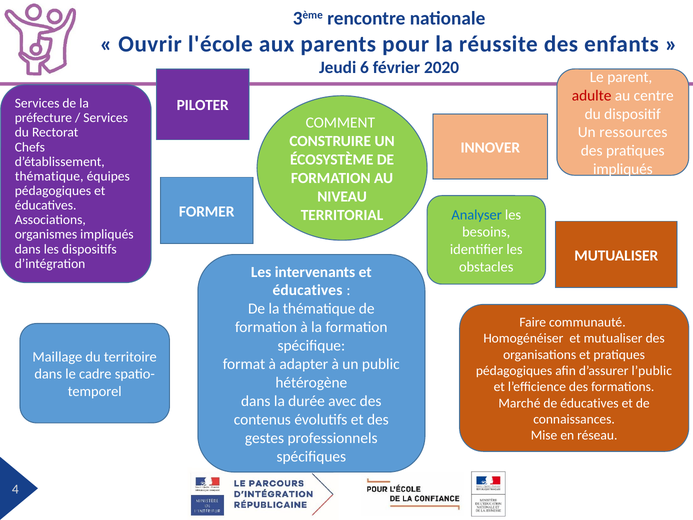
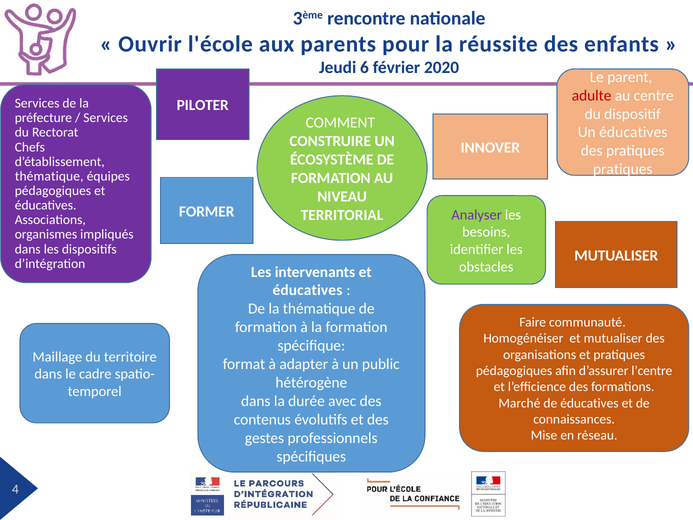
Un ressources: ressources -> éducatives (633, 132)
impliqués: impliqués -> pratiques (623, 169)
Analyser colour: blue -> purple (477, 215)
l’public: l’public -> l’centre (652, 371)
